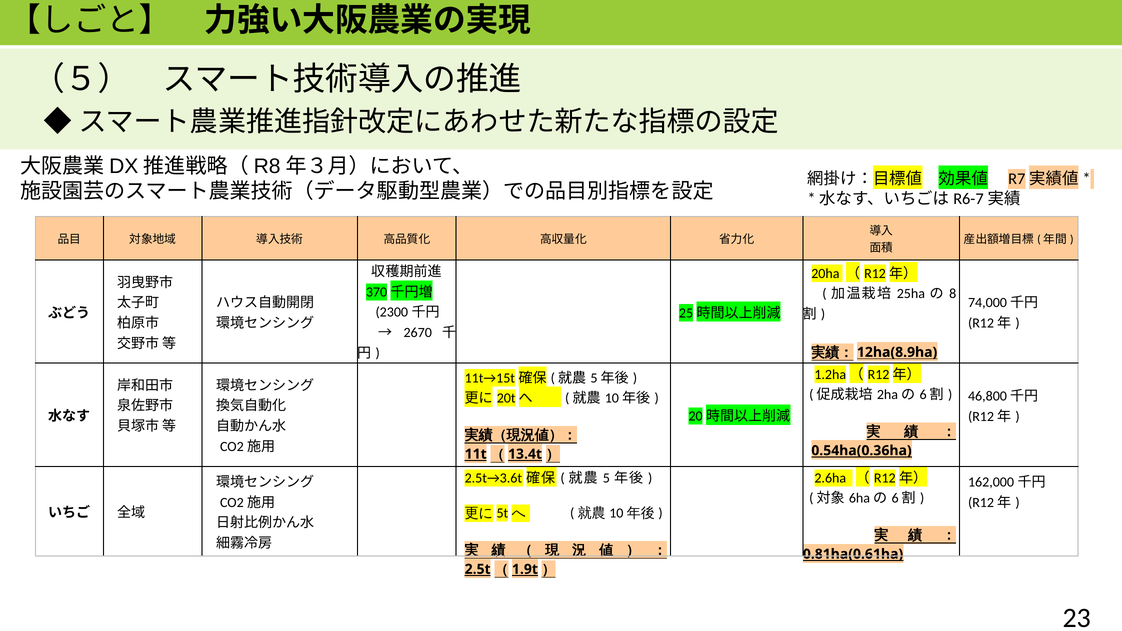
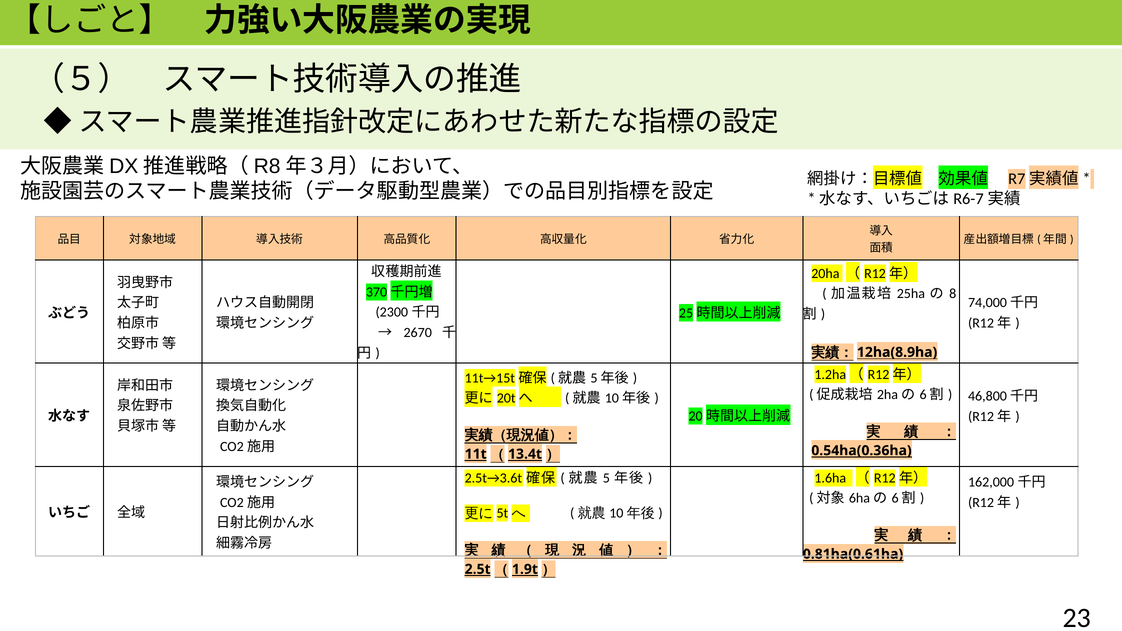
2.6ha: 2.6ha -> 1.6ha (830, 478)
